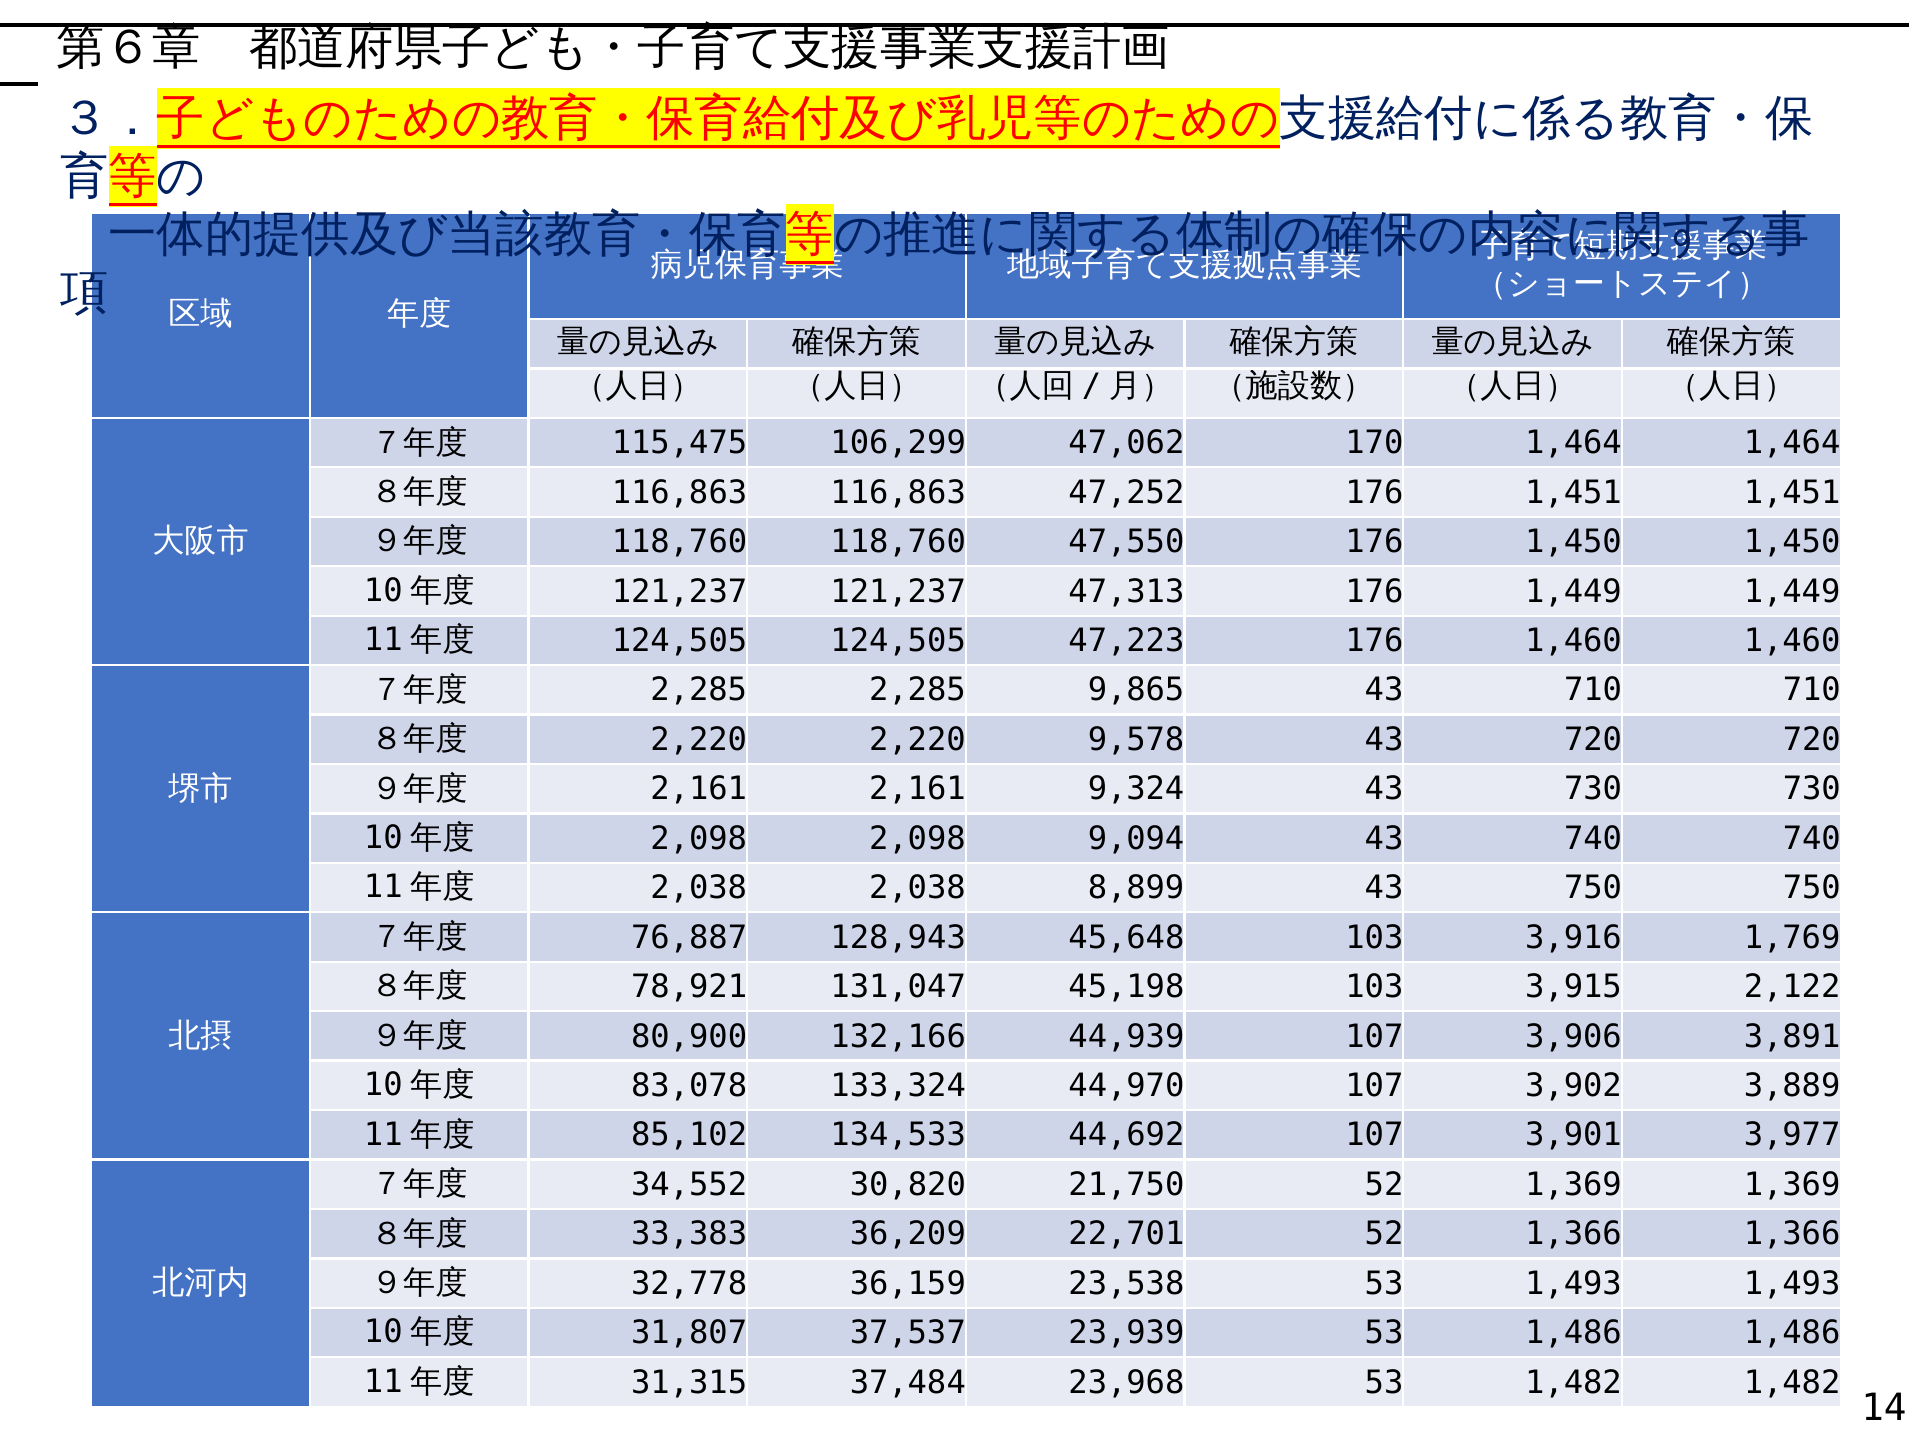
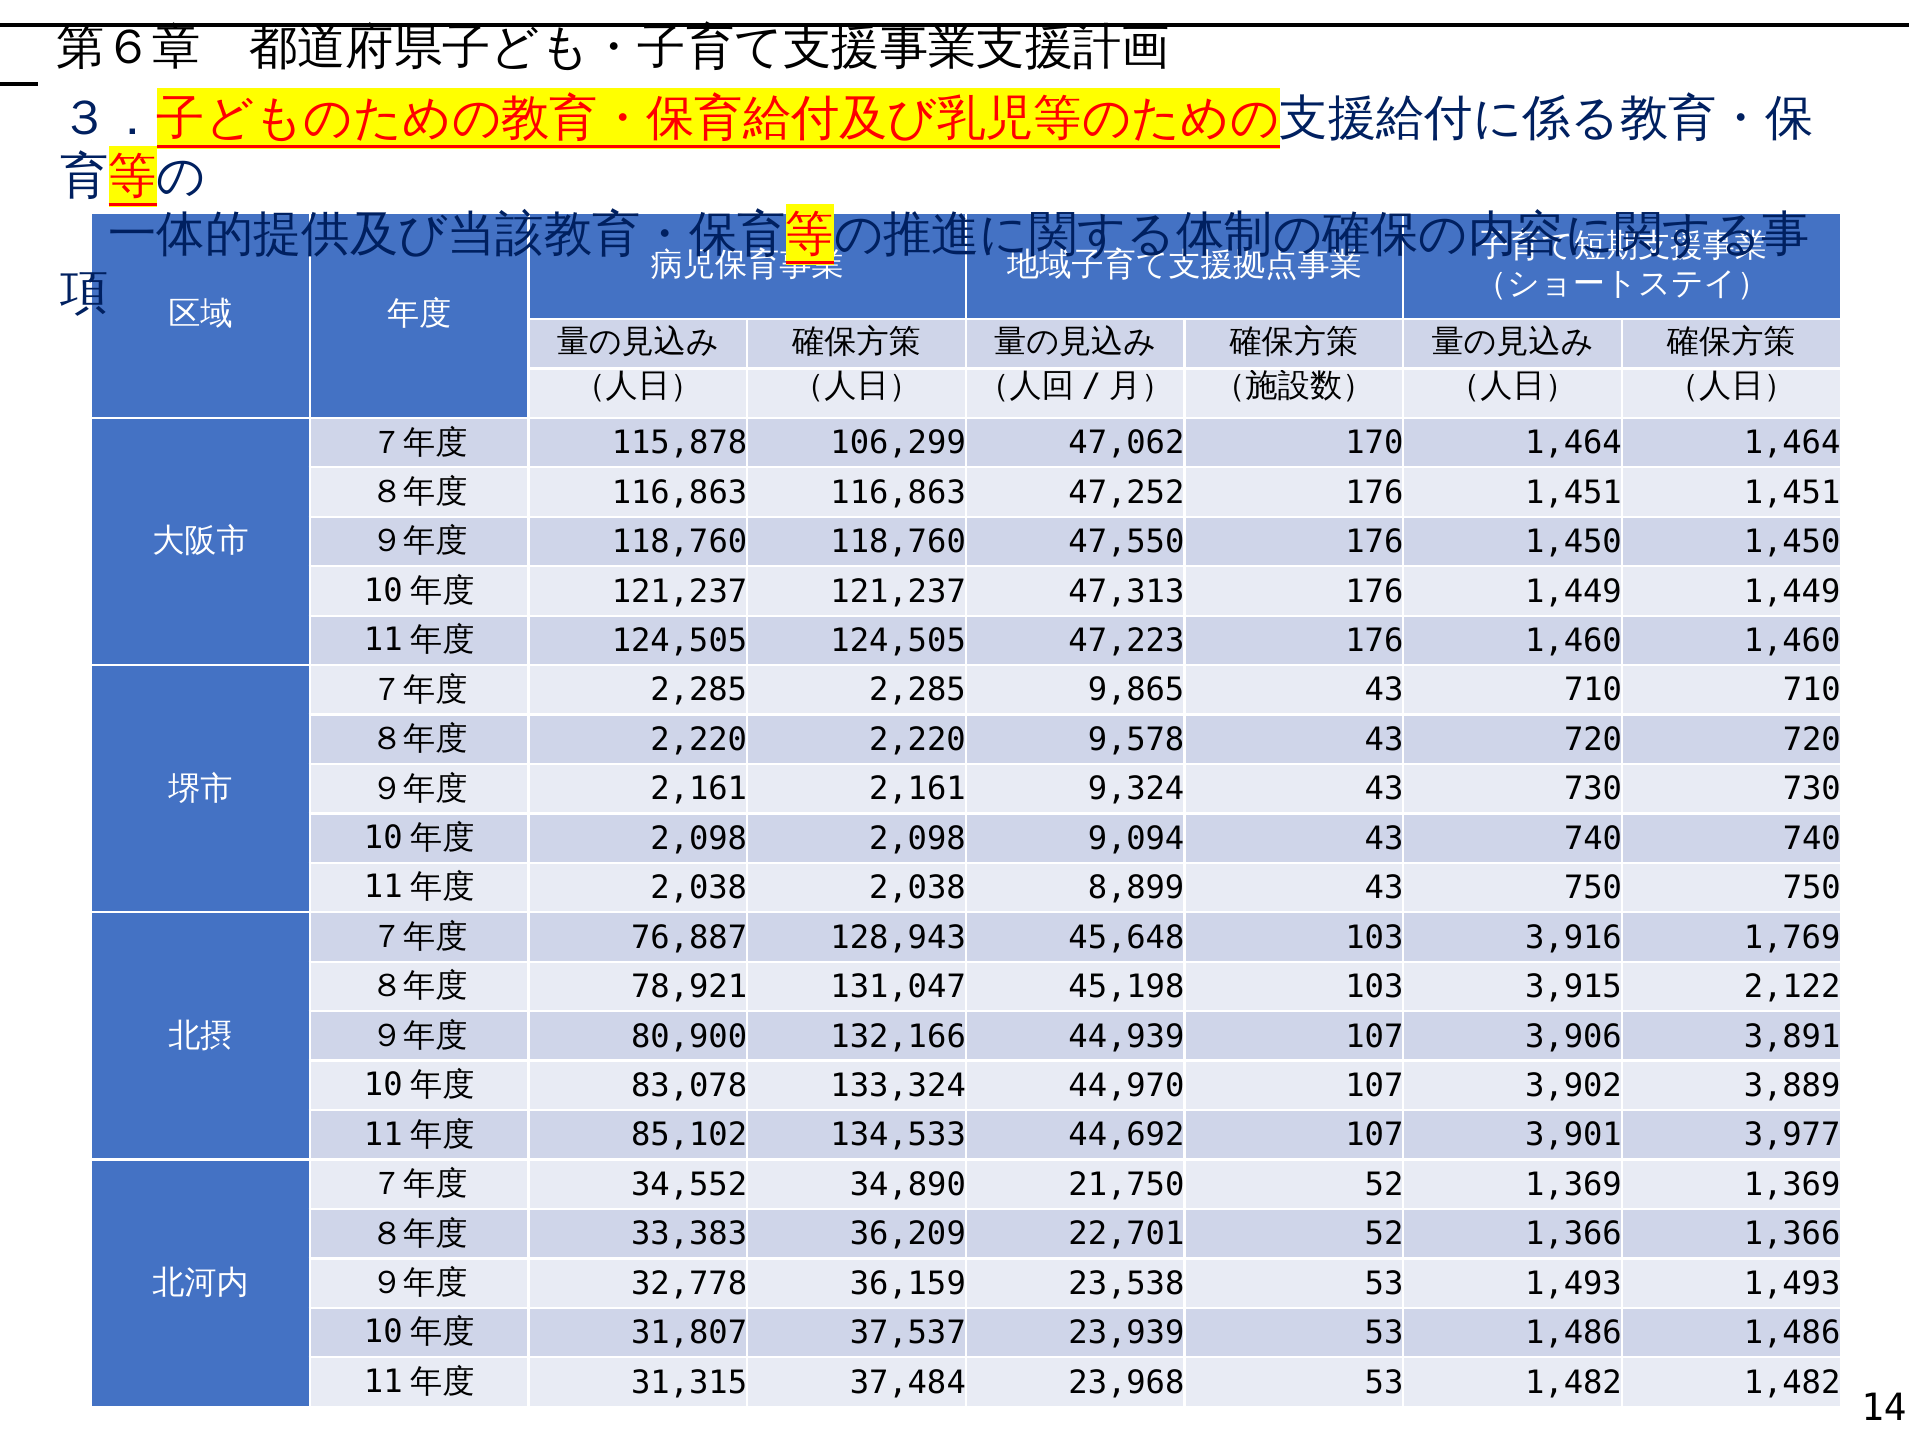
115,475: 115,475 -> 115,878 (680, 443)
30,820: 30,820 -> 34,890 (908, 1185)
